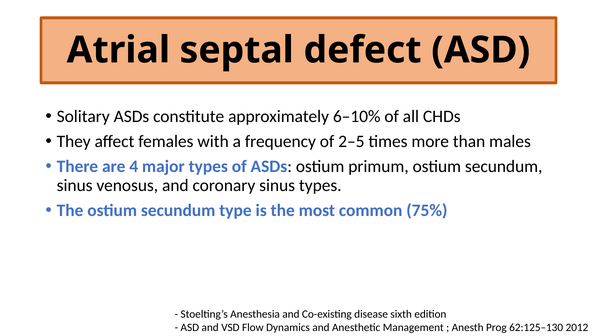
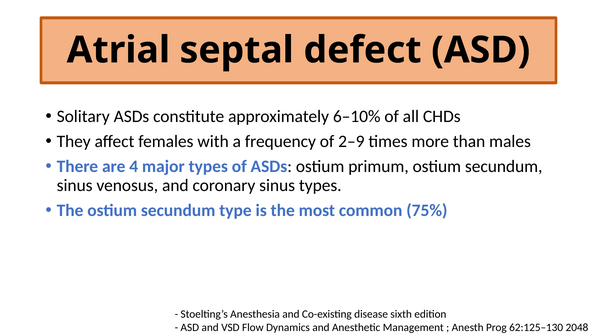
2–5: 2–5 -> 2–9 (351, 141)
2012: 2012 -> 2048 (577, 327)
